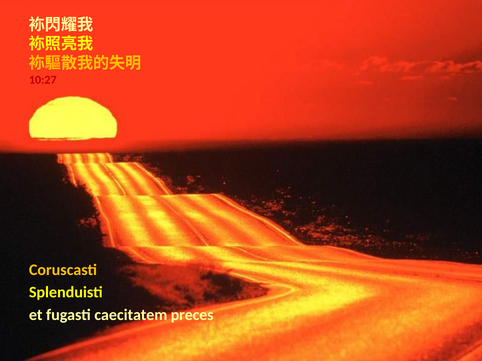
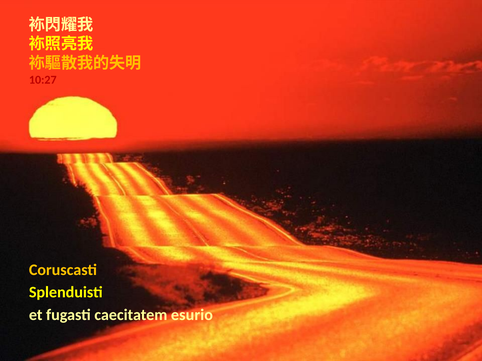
preces: preces -> esurio (192, 315)
